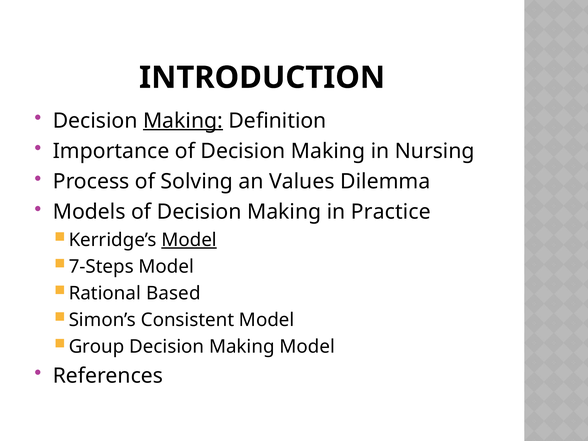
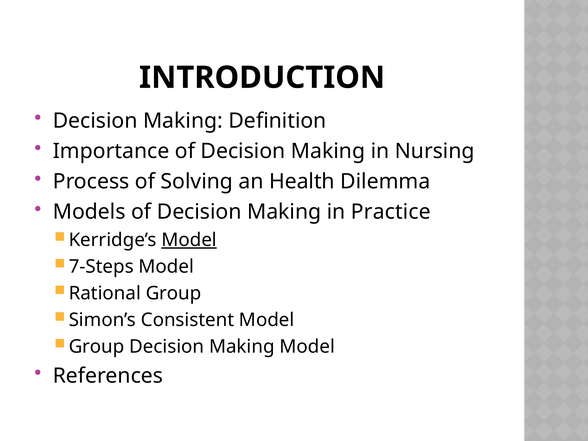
Making underline: present -> none (183, 121)
Values: Values -> Health (302, 182)
Rational Based: Based -> Group (173, 293)
